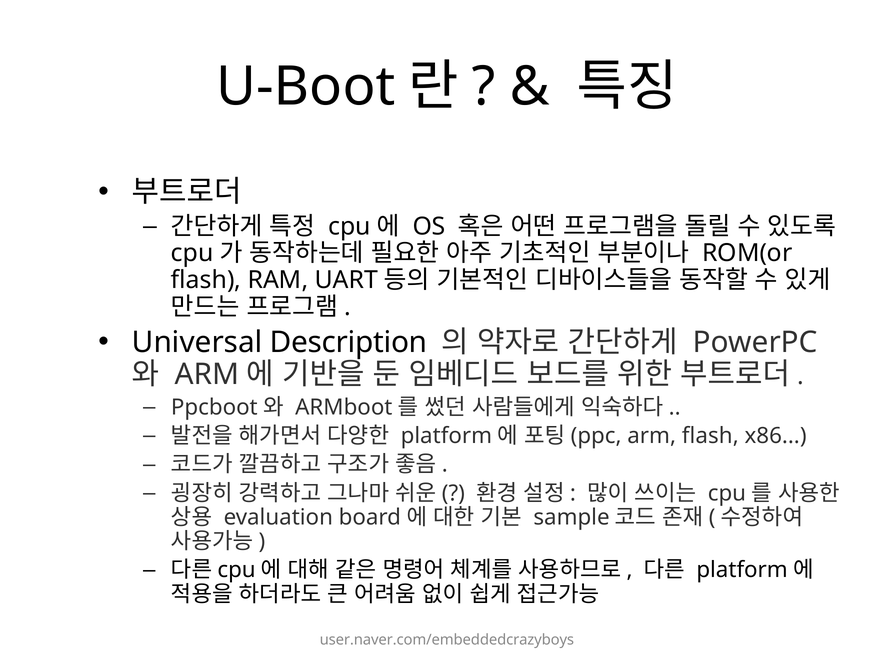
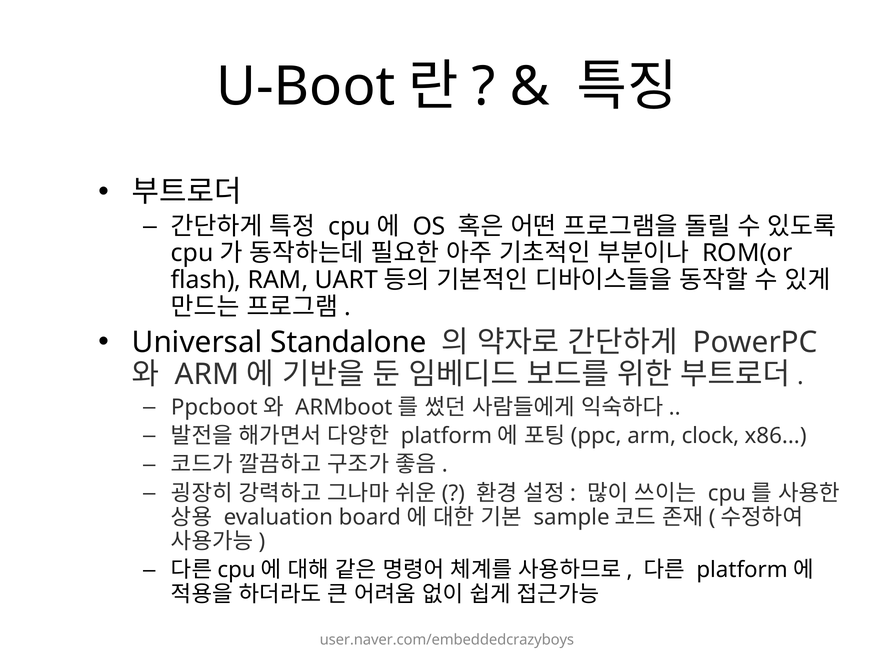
Description: Description -> Standalone (348, 342)
arm flash: flash -> clock (710, 436)
